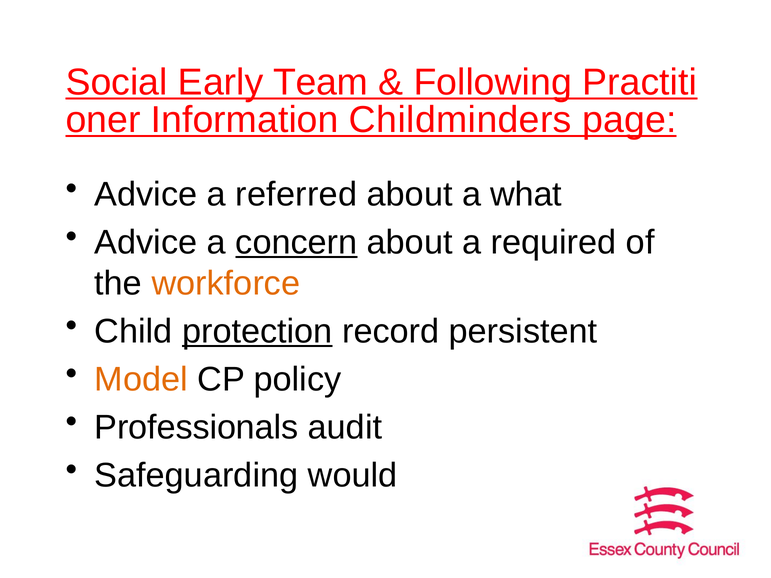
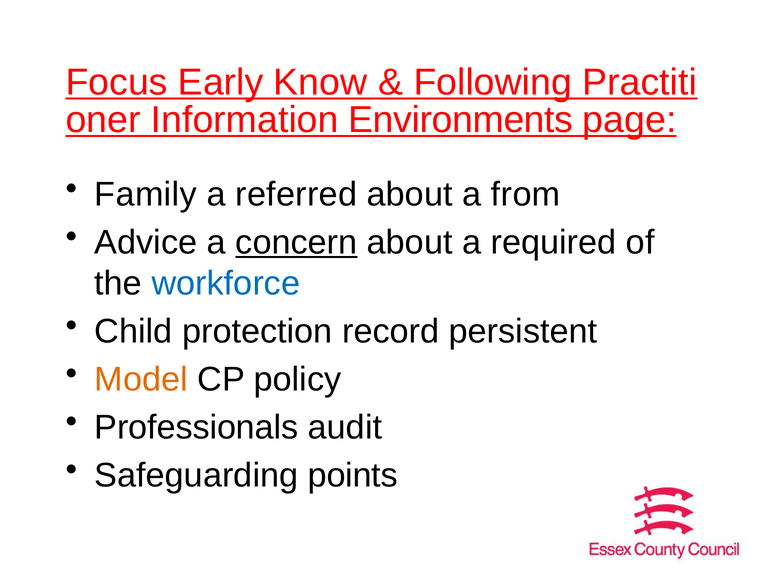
Social: Social -> Focus (117, 82)
Team: Team -> Know (320, 82)
Childminders: Childminders -> Environments (461, 120)
Advice: Advice -> Family (146, 195)
what: what -> from (526, 195)
workforce colour: orange -> blue (226, 284)
protection underline: present -> none (257, 332)
would: would -> points (353, 476)
